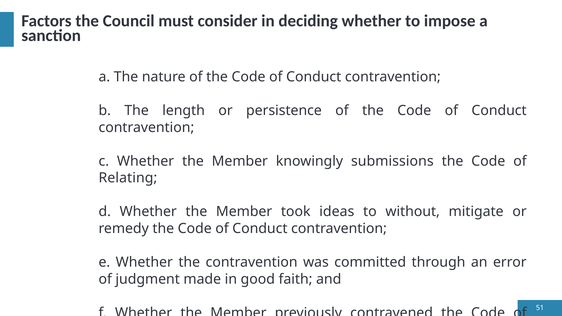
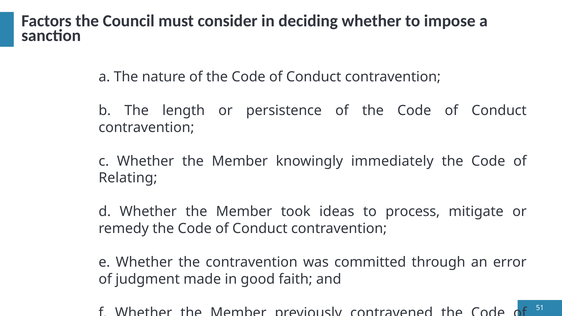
submissions: submissions -> immediately (392, 161)
without: without -> process (413, 212)
